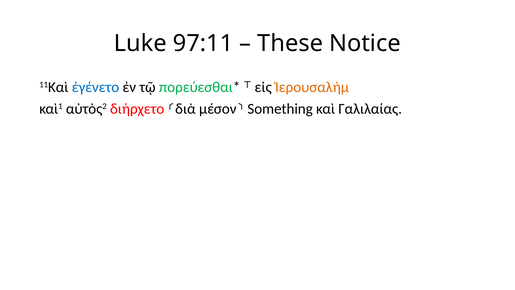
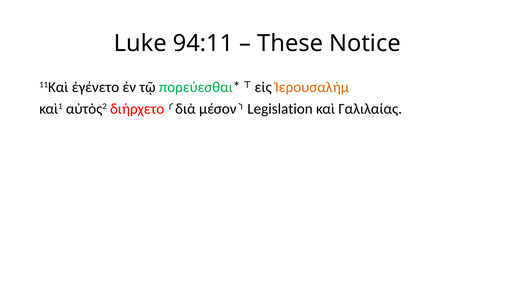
97:11: 97:11 -> 94:11 (203, 43)
ἐγένετο colour: blue -> black (95, 87)
Something: Something -> Legislation (280, 109)
